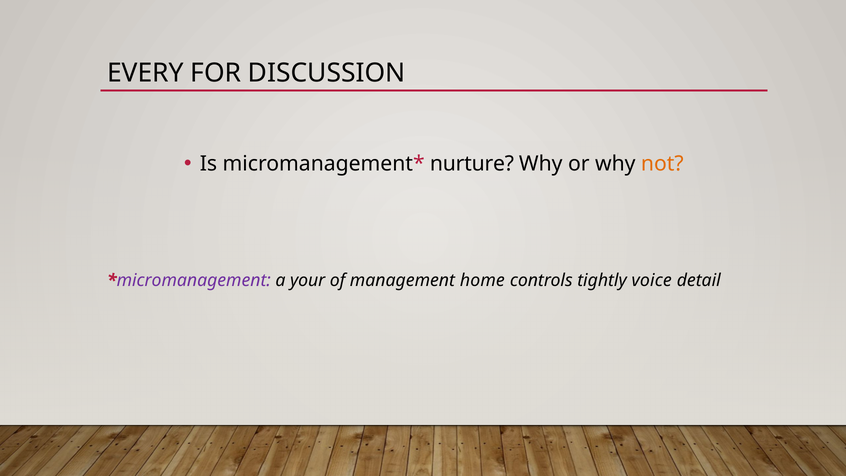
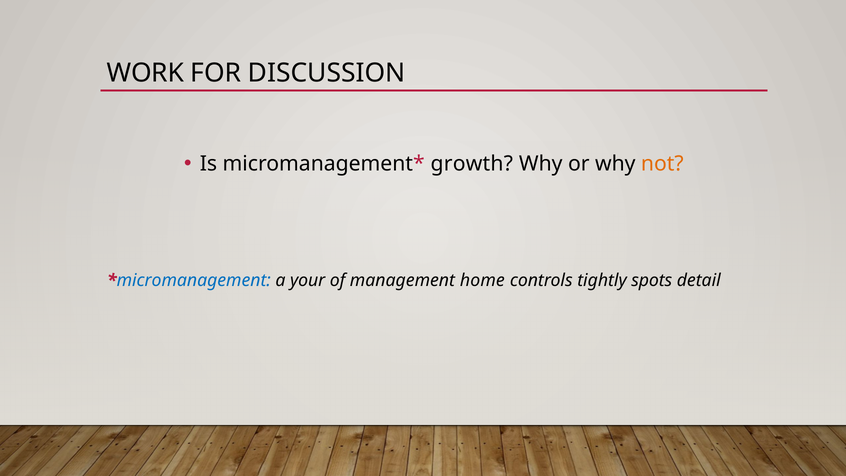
EVERY: EVERY -> WORK (145, 73)
nurture: nurture -> growth (472, 164)
micromanagement colour: purple -> blue (194, 280)
voice: voice -> spots (652, 280)
